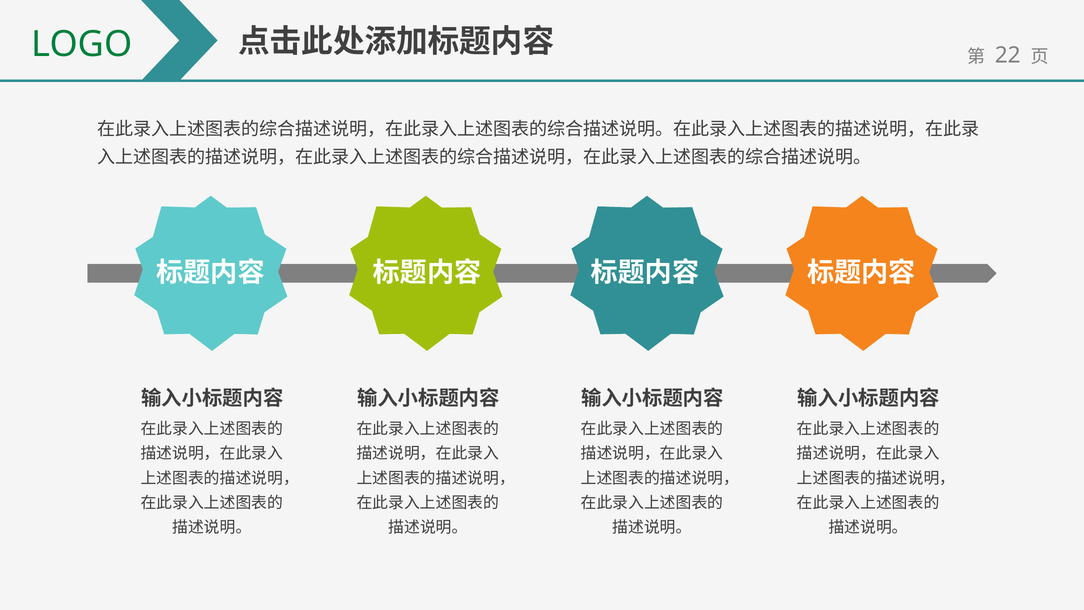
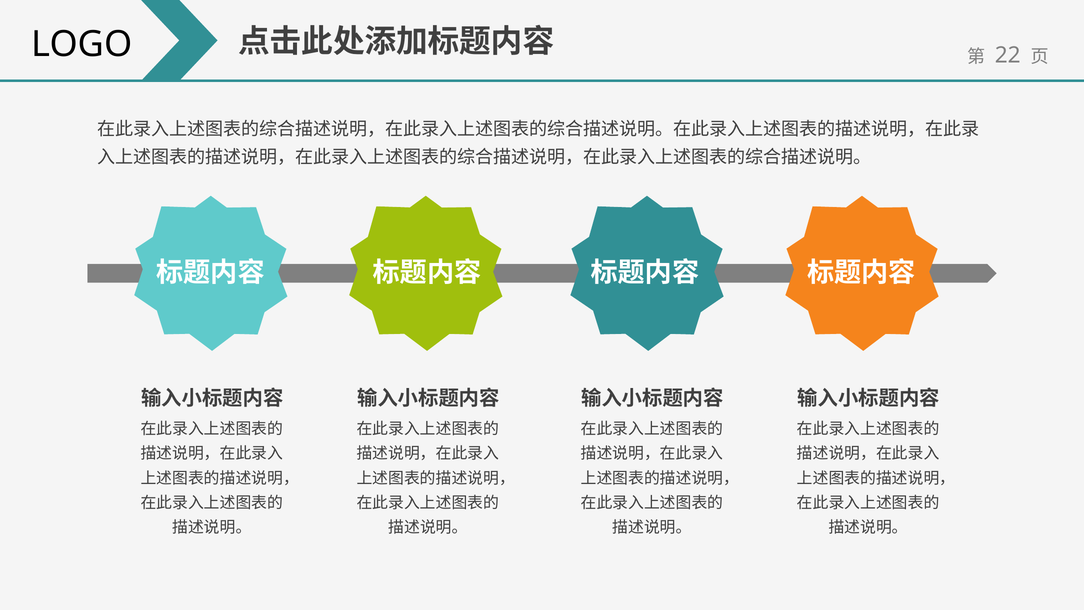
LOGO colour: green -> black (82, 44)
